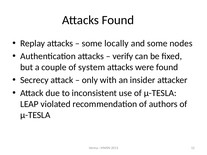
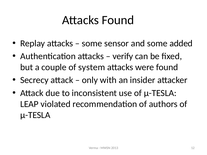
locally: locally -> sensor (117, 43)
nodes: nodes -> added (181, 43)
